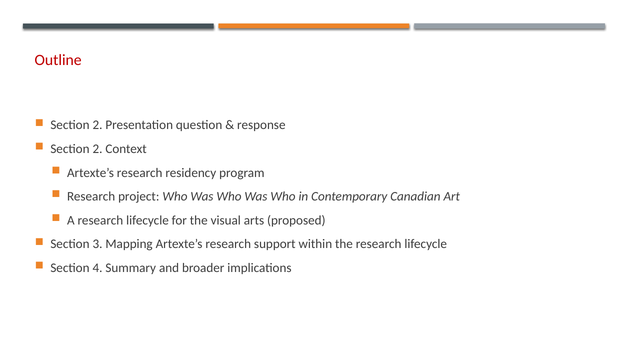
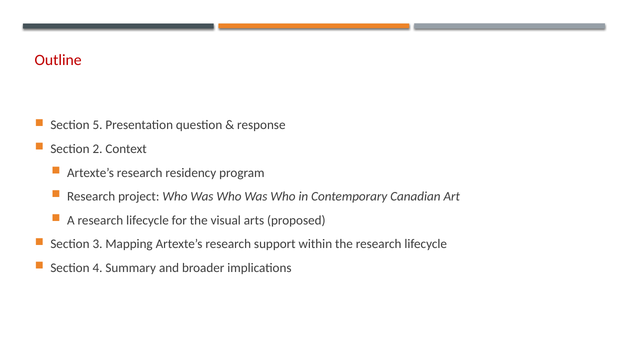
2: 2 -> 5 (97, 125)
